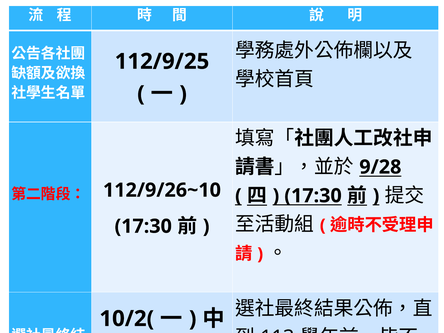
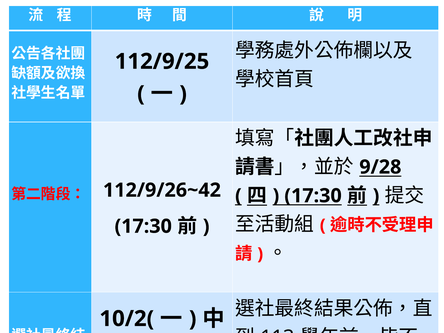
112/9/26~10: 112/9/26~10 -> 112/9/26~42 (162, 190)
